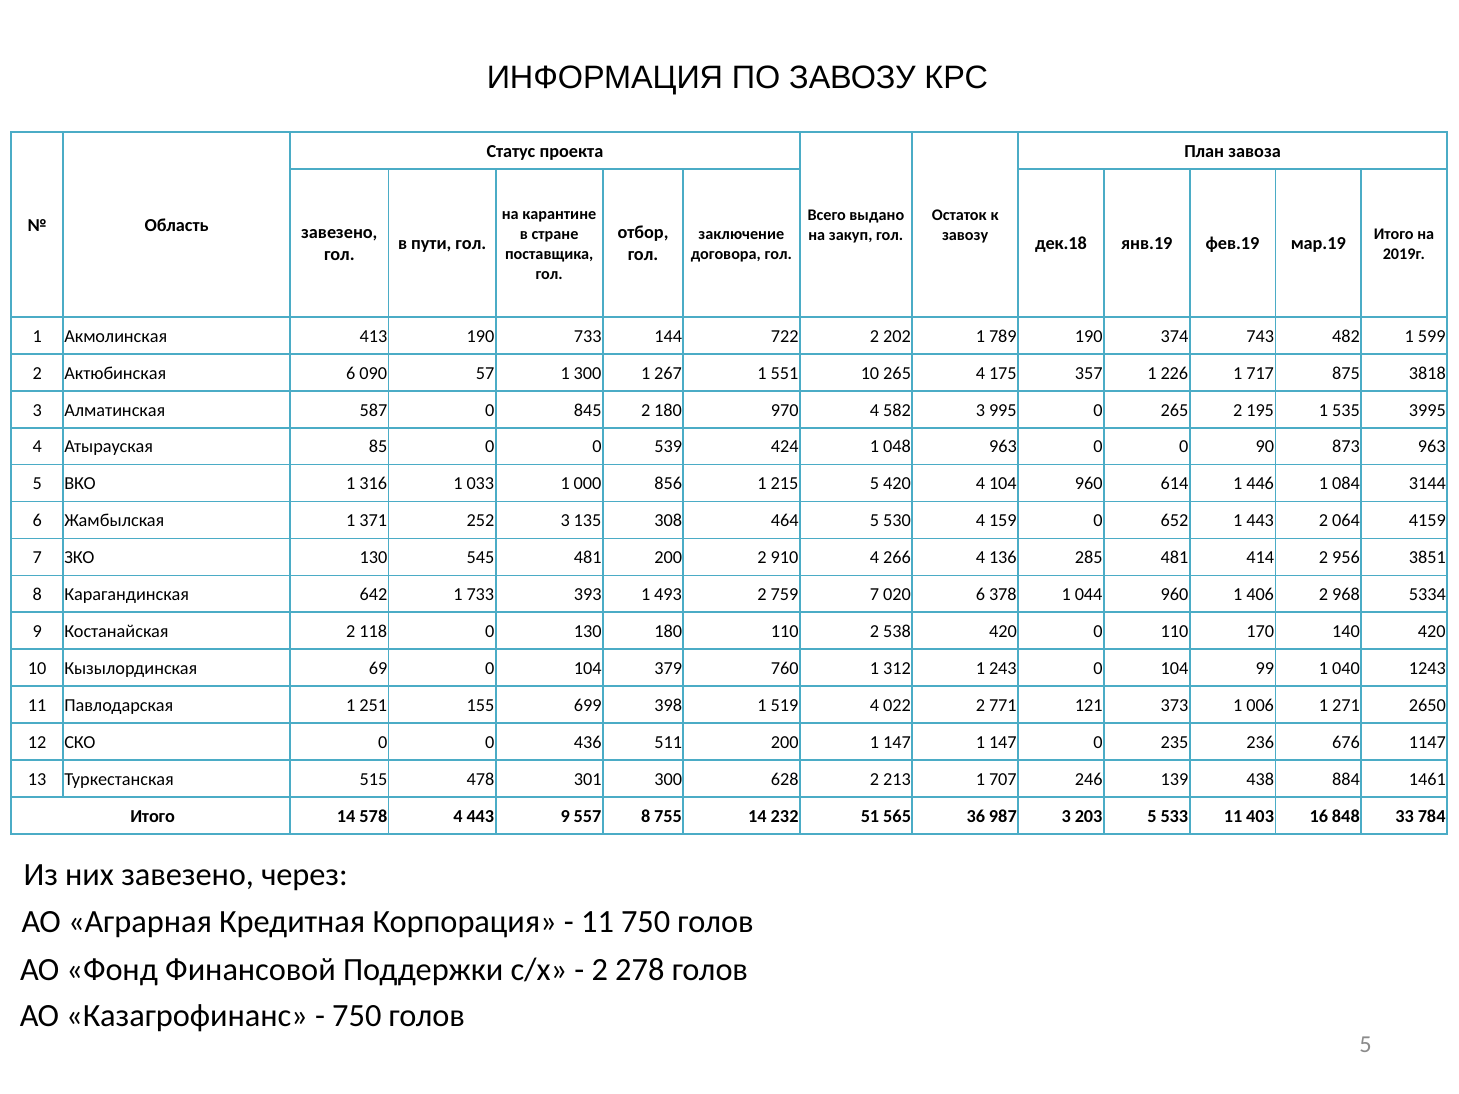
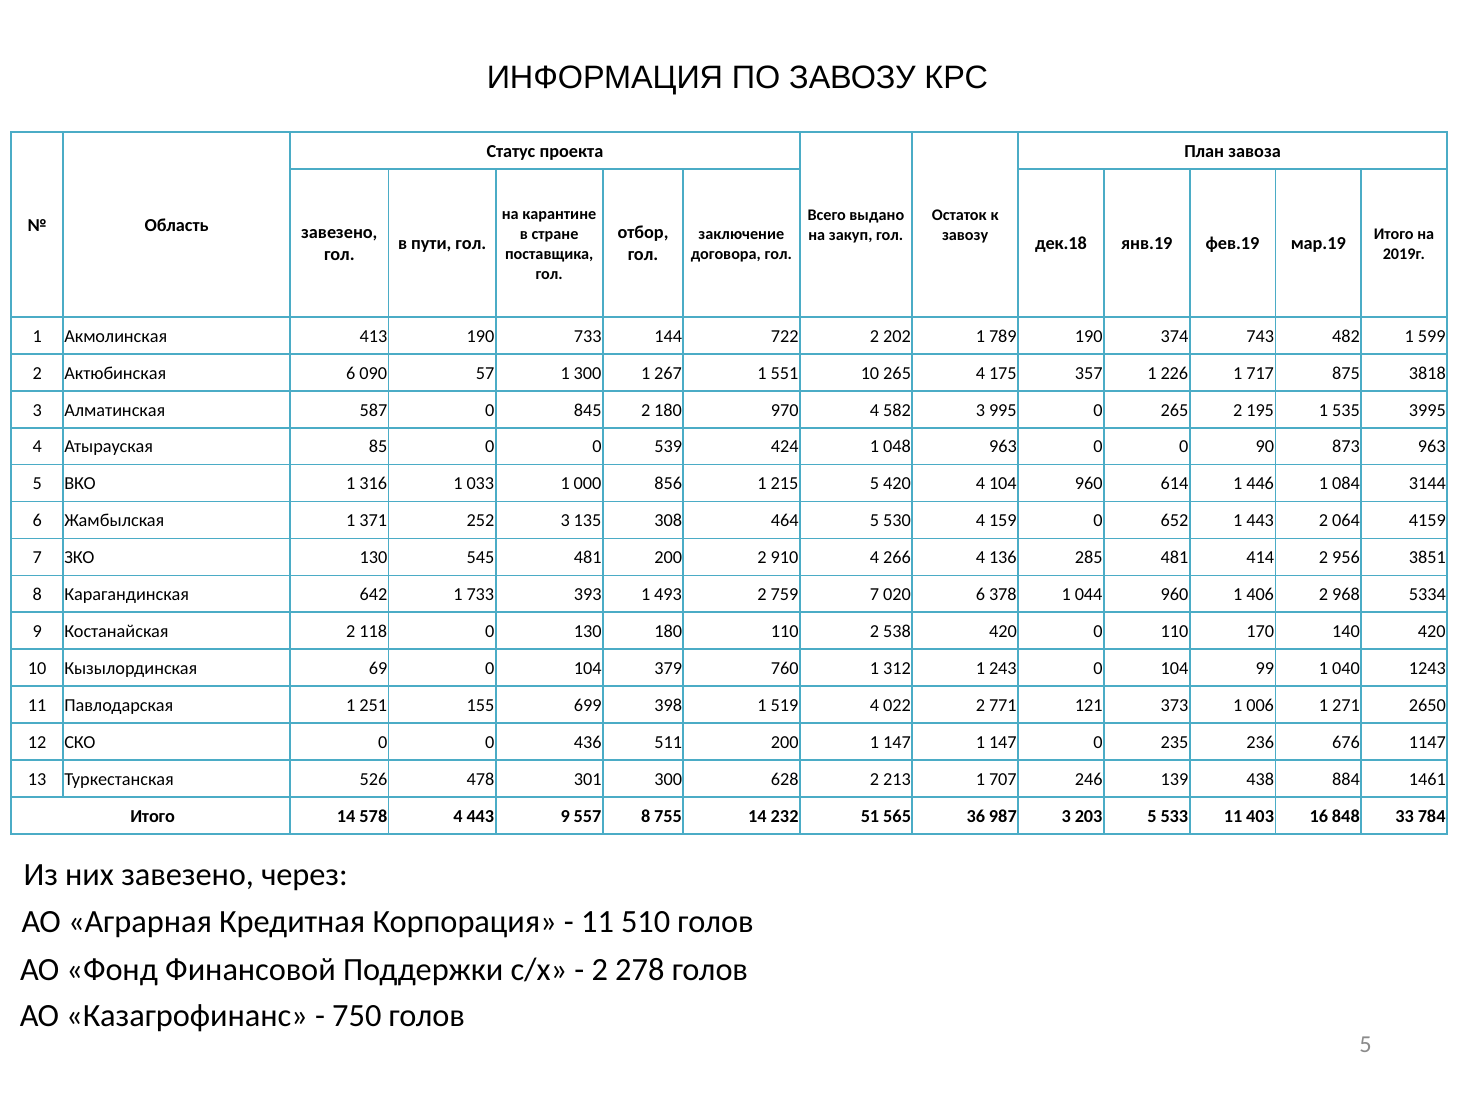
515: 515 -> 526 (373, 779)
11 750: 750 -> 510 (646, 922)
